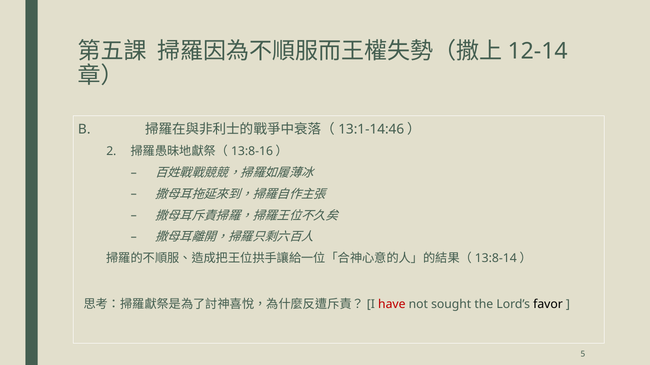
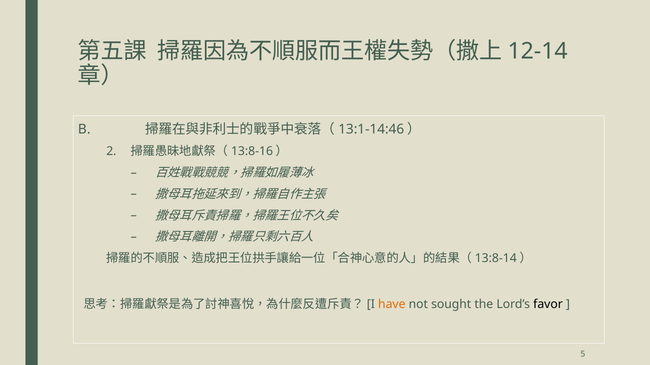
have colour: red -> orange (392, 305)
